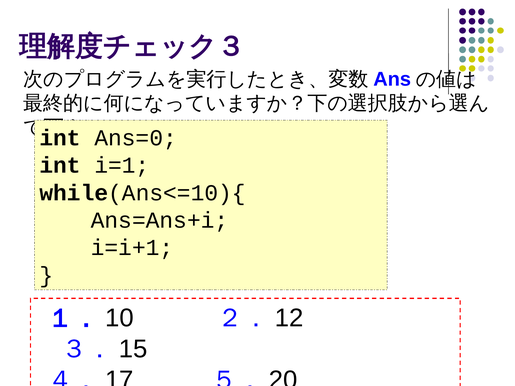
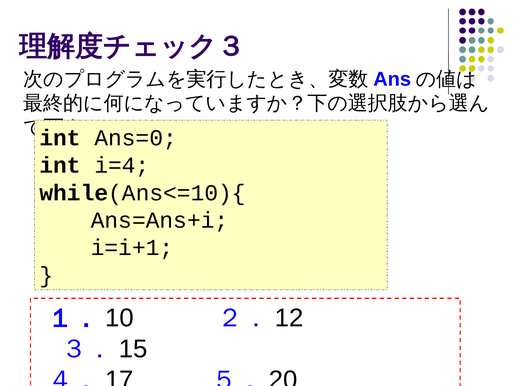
i=1: i=1 -> i=4 (122, 165)
